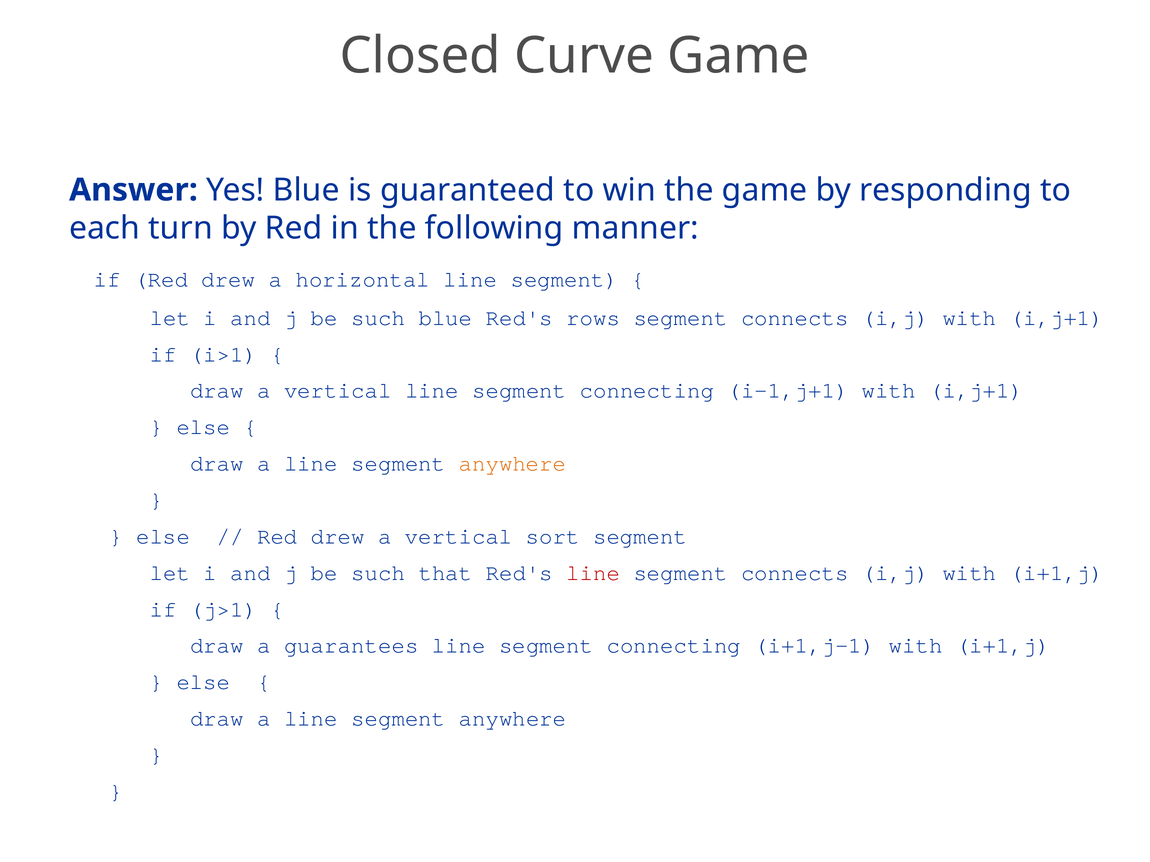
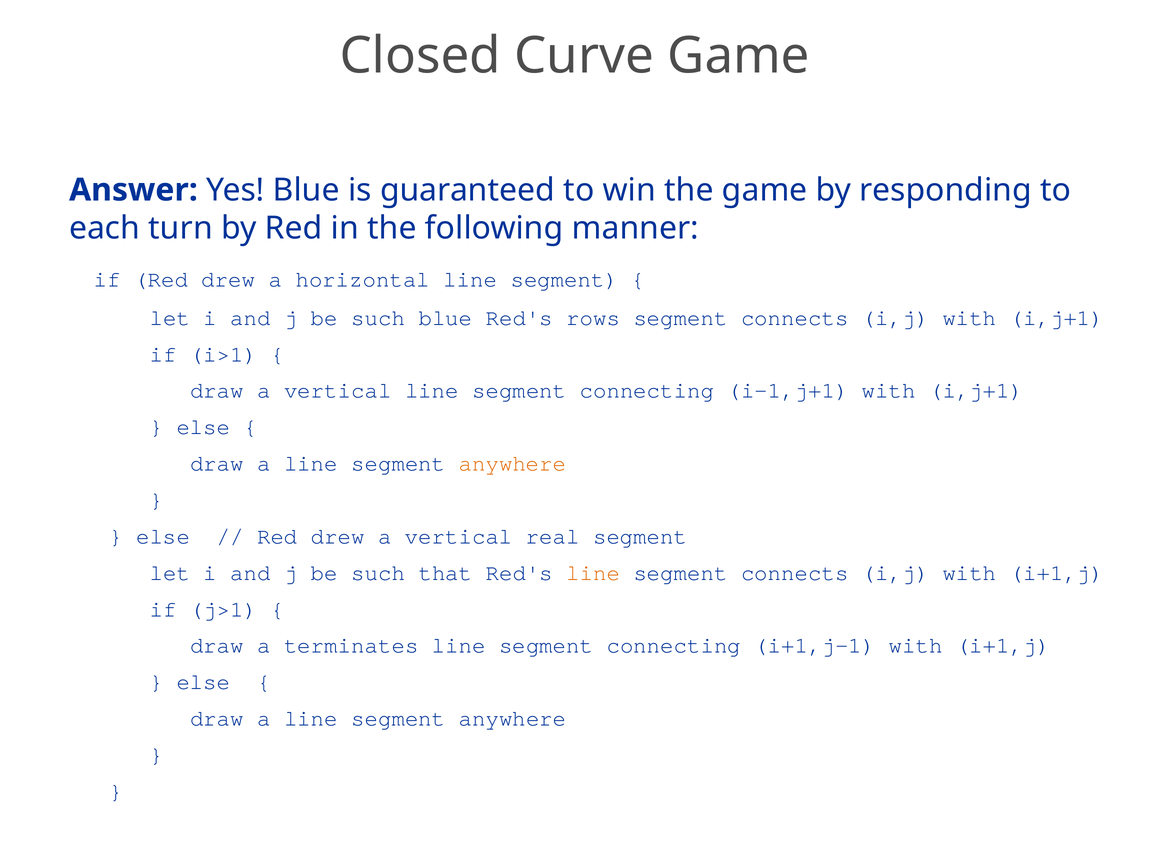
sort: sort -> real (553, 537)
line colour: red -> orange (593, 573)
guarantees: guarantees -> terminates (351, 646)
